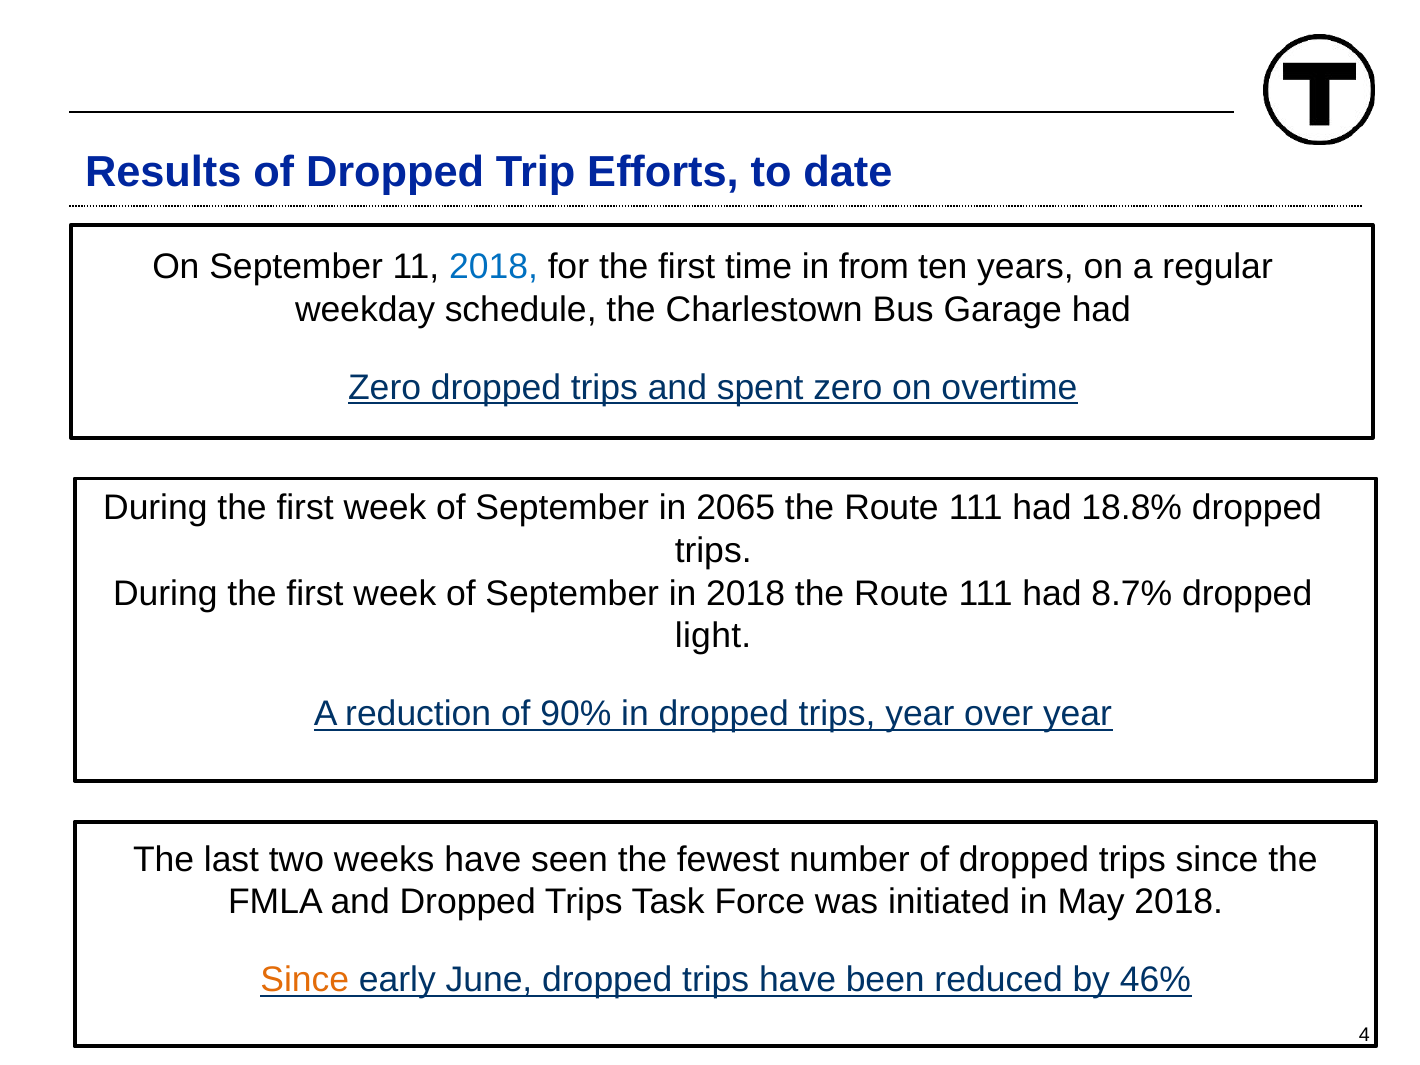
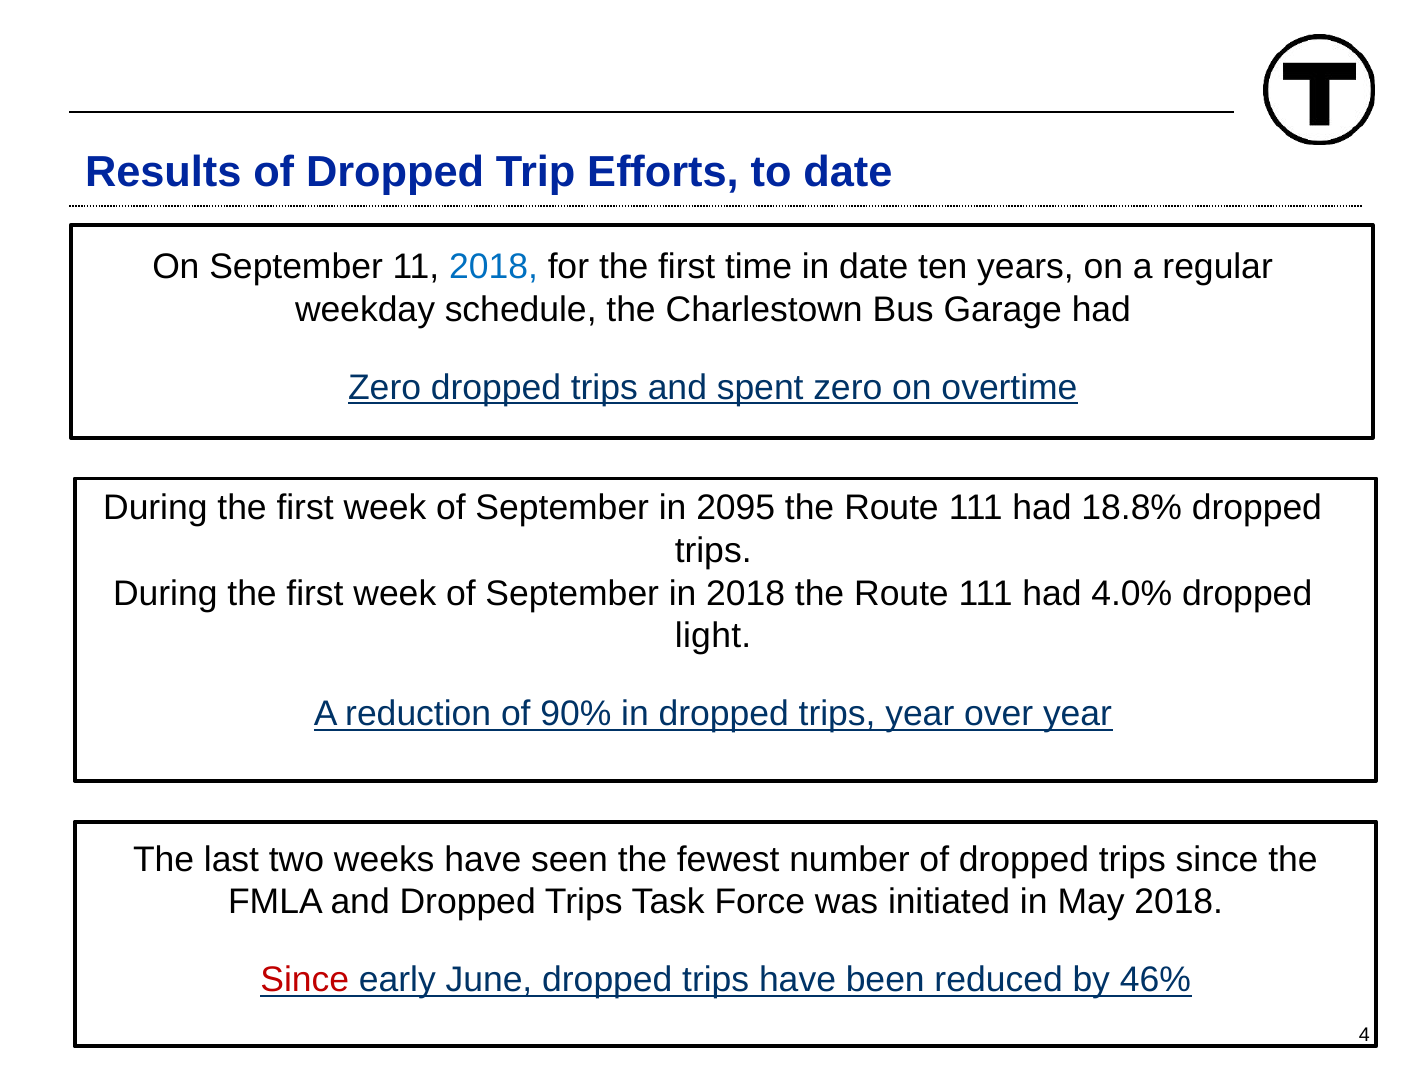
in from: from -> date (874, 267)
2065: 2065 -> 2095 (736, 508)
8.7%: 8.7% -> 4.0% (1132, 593)
Since colour: orange -> red (305, 980)
